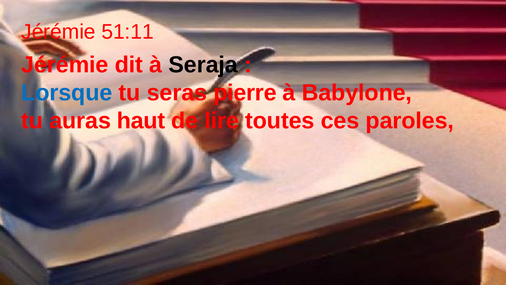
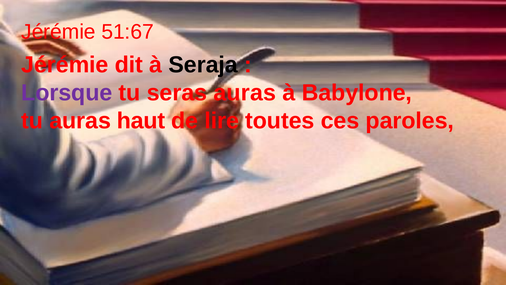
51:11: 51:11 -> 51:67 (128, 32)
Lorsque colour: blue -> purple (67, 93)
seras pierre: pierre -> auras (245, 93)
